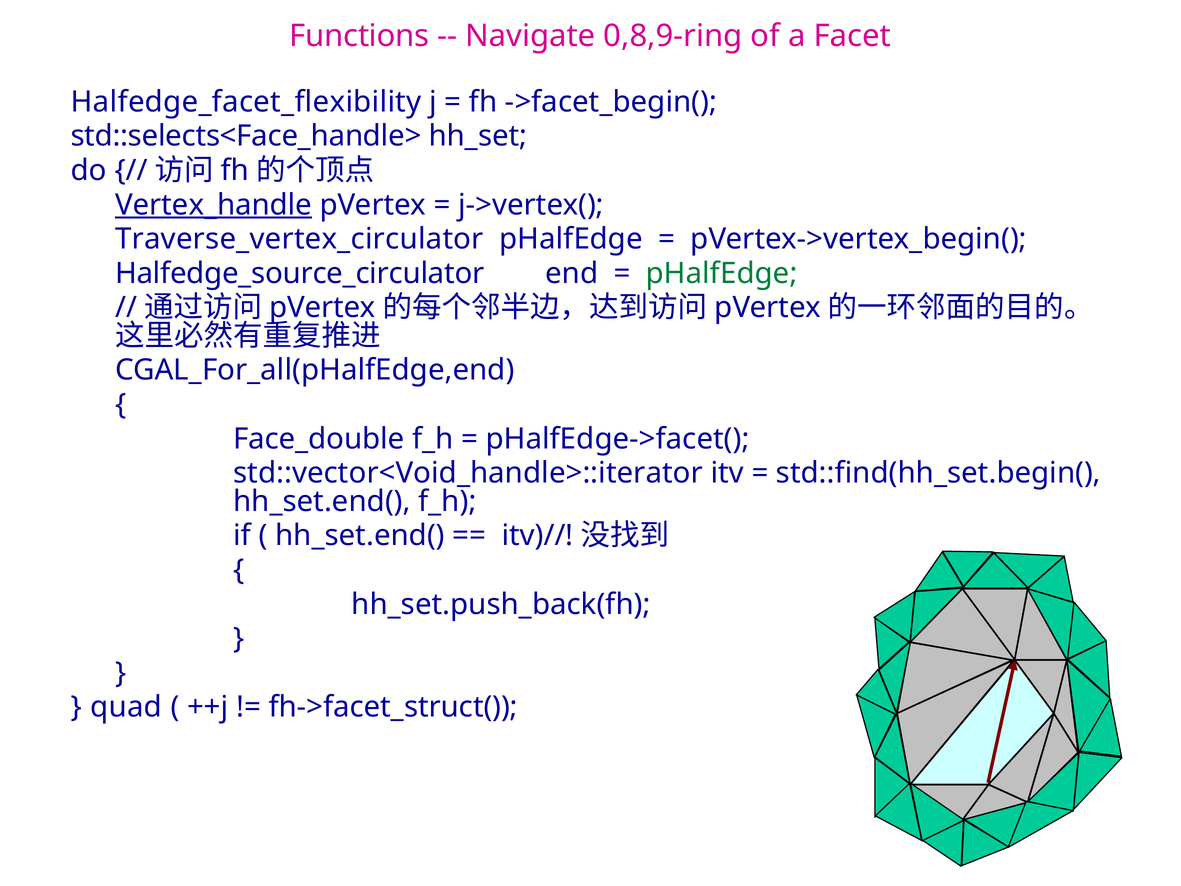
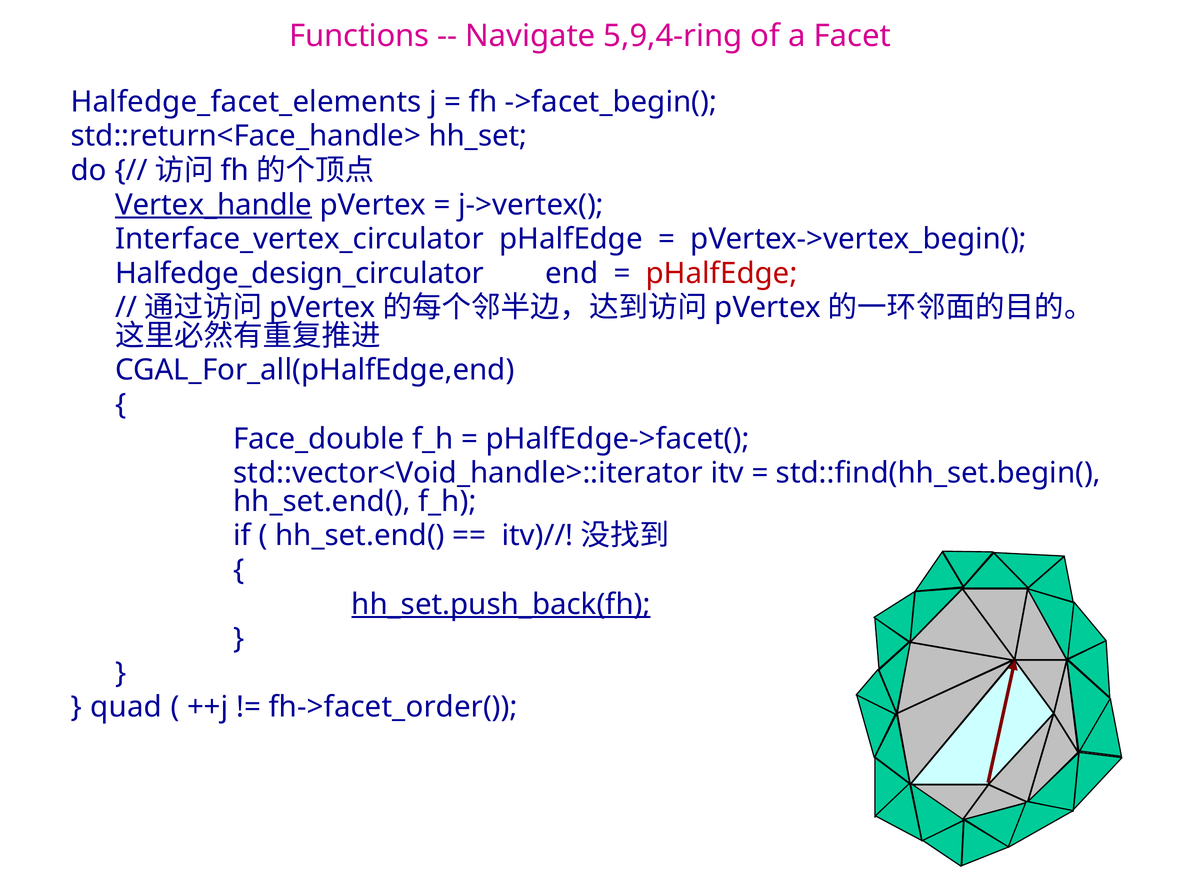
0,8,9-ring: 0,8,9-ring -> 5,9,4-ring (673, 36)
Halfedge_facet_flexibility: Halfedge_facet_flexibility -> Halfedge_facet_elements (246, 102)
std::selects<Face_handle>: std::selects<Face_handle> -> std::return<Face_handle> (246, 136)
Traverse_vertex_circulator: Traverse_vertex_circulator -> Interface_vertex_circulator (300, 239)
Halfedge_source_circulator: Halfedge_source_circulator -> Halfedge_design_circulator (300, 273)
pHalfEdge colour: green -> red (722, 273)
hh_set.push_back(fh underline: none -> present (501, 604)
fh->facet_struct(: fh->facet_struct( -> fh->facet_order( (393, 707)
